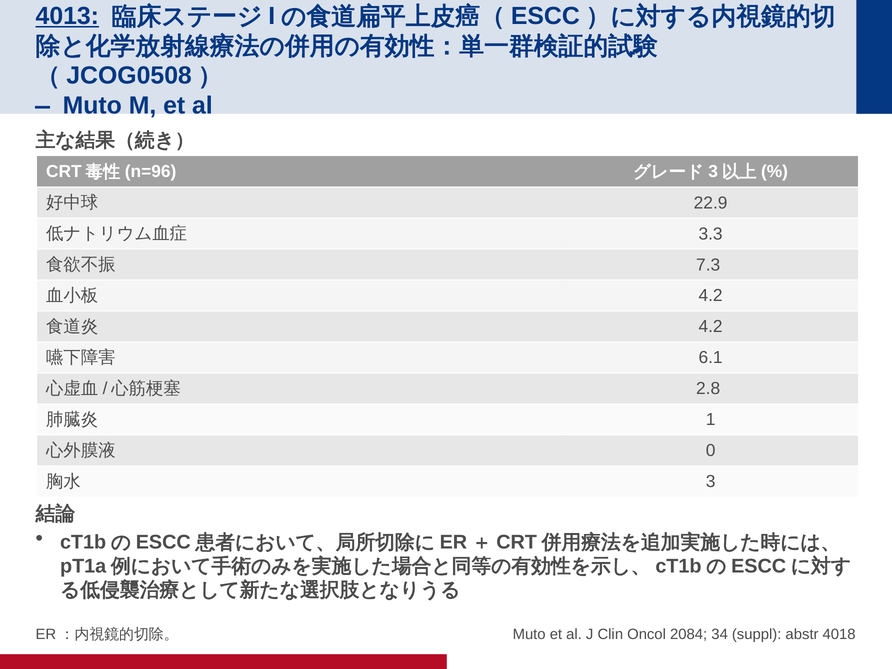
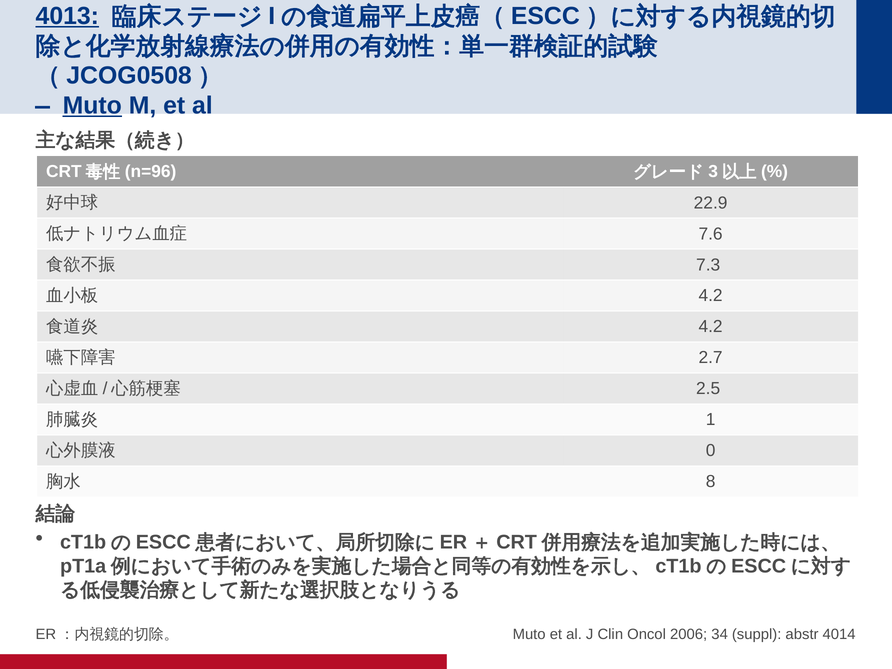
Muto underline: none -> present (92, 105)
3.3: 3.3 -> 7.6 (711, 234)
6.1: 6.1 -> 2.7 (711, 358)
2.8: 2.8 -> 2.5 (708, 389)
3: 3 -> 8 (711, 482)
2084: 2084 -> 2006 (689, 634)
4018: 4018 -> 4014 (839, 634)
